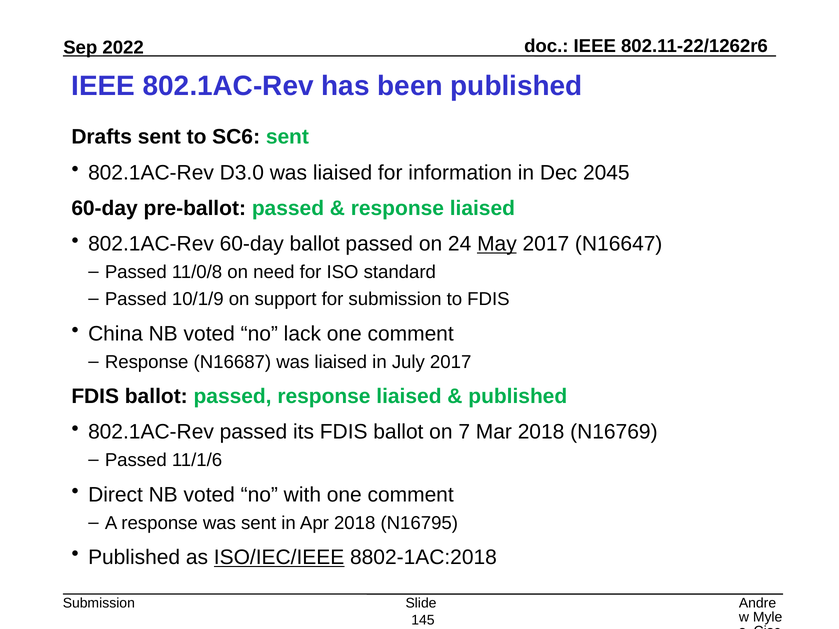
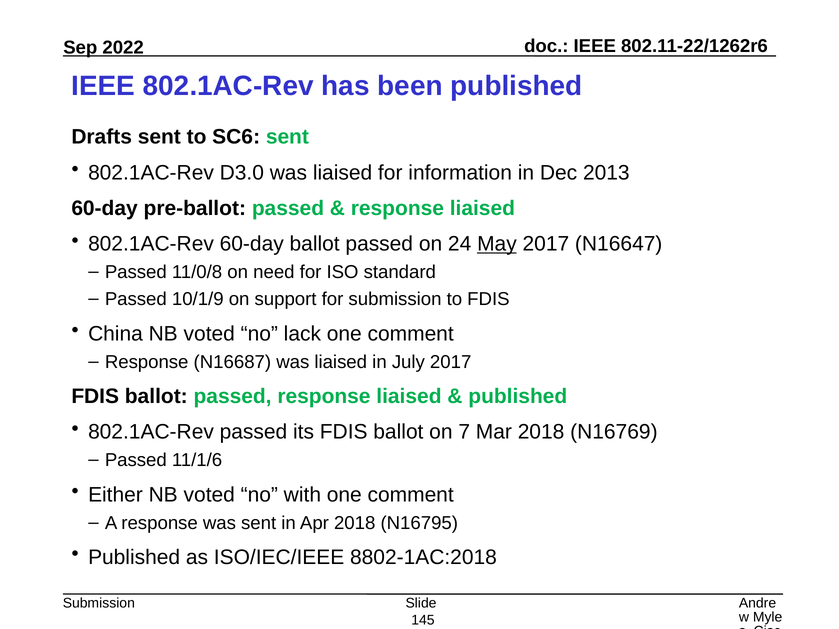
2045: 2045 -> 2013 (606, 173)
Direct: Direct -> Either (115, 495)
ISO/IEC/IEEE underline: present -> none (279, 558)
